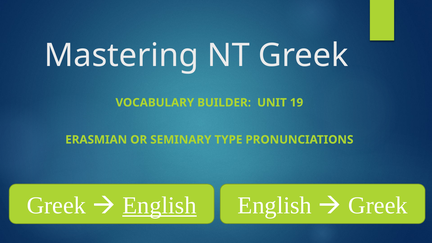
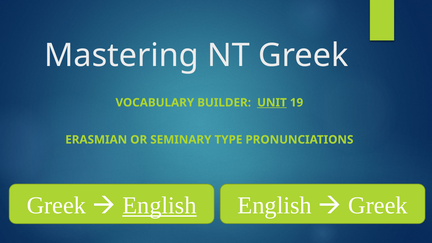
UNIT underline: none -> present (272, 103)
